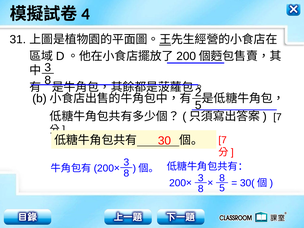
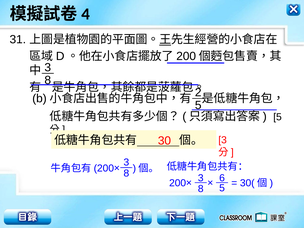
7: 7 -> 5 (278, 117)
30 7: 7 -> 3 (223, 140)
8 8: 8 -> 6 (222, 178)
